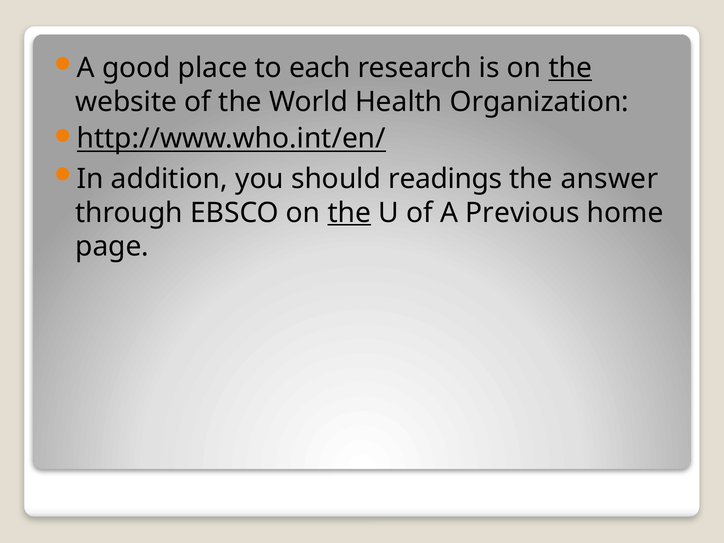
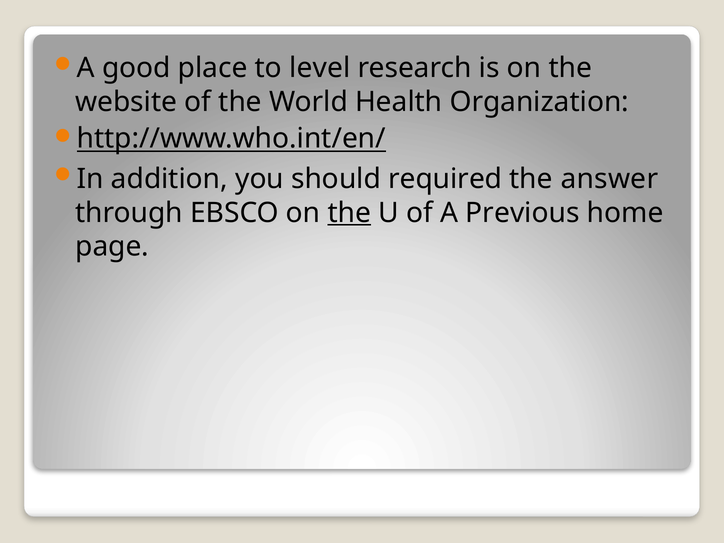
each: each -> level (320, 68)
the underline: present -> none (570, 68)
readings: readings -> required (445, 179)
